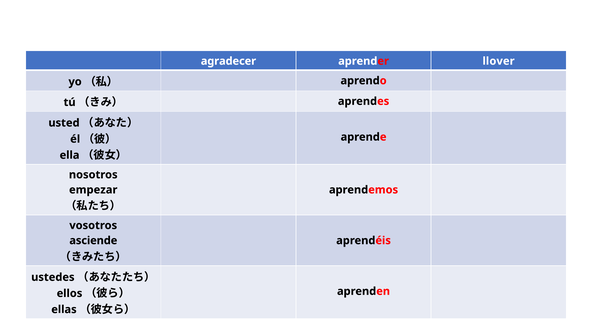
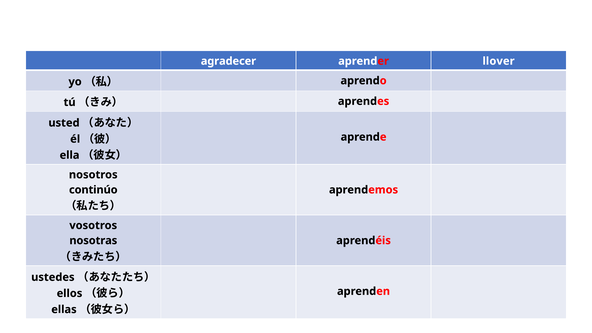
empezar: empezar -> continúo (93, 190)
asciende: asciende -> nosotras (93, 241)
